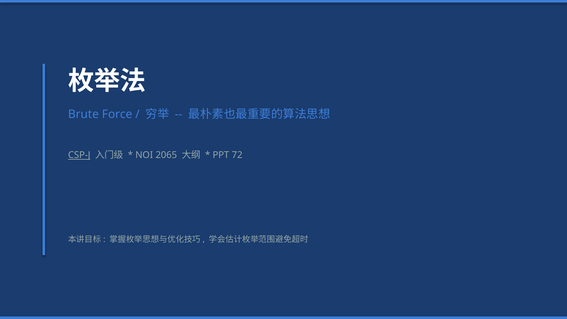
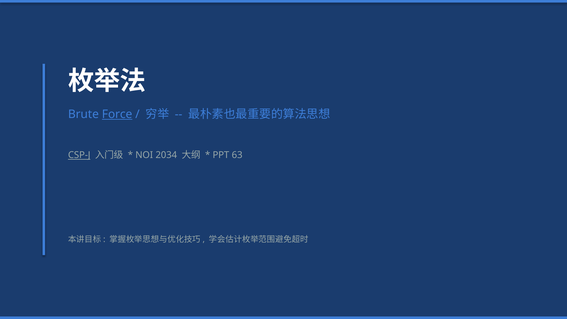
Force underline: none -> present (117, 114)
2065: 2065 -> 2034 (166, 155)
72: 72 -> 63 (237, 155)
